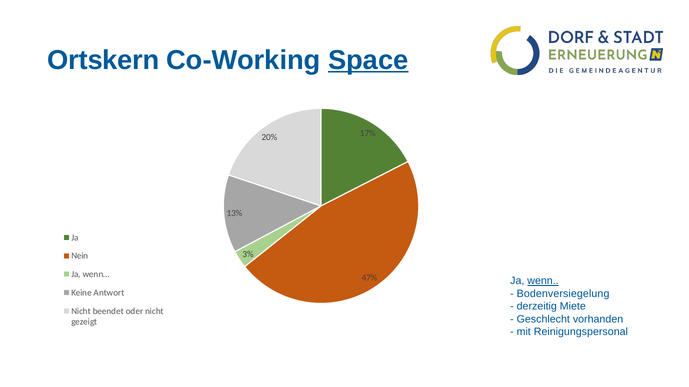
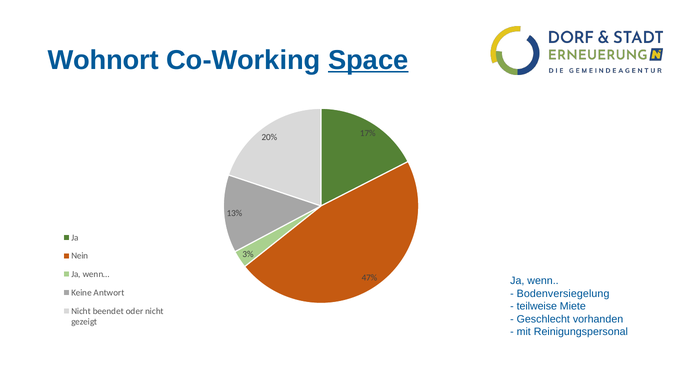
Ortskern: Ortskern -> Wohnort (103, 60)
wenn underline: present -> none (543, 281)
derzeitig: derzeitig -> teilweise (537, 307)
